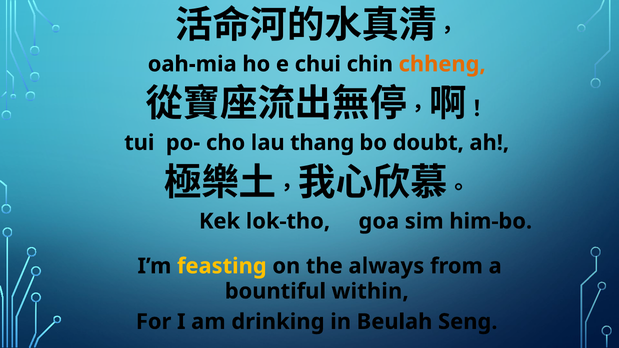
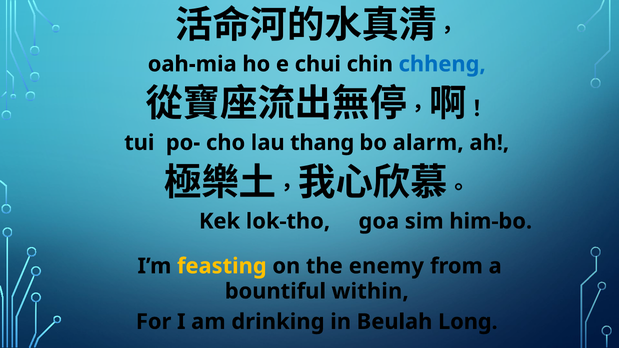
chheng colour: orange -> blue (442, 64)
doubt: doubt -> alarm (428, 143)
always: always -> enemy (386, 266)
Seng: Seng -> Long (468, 322)
